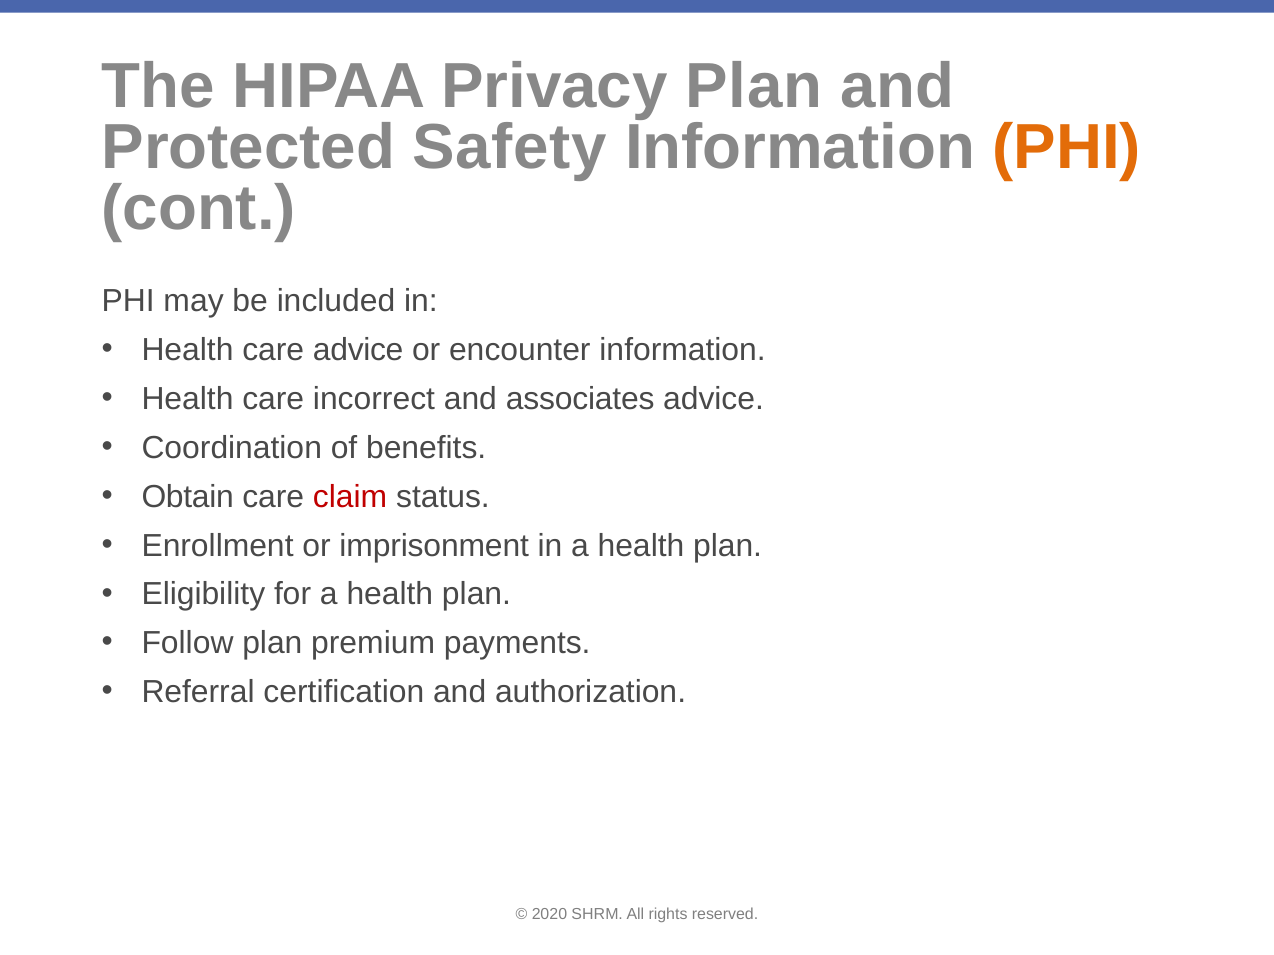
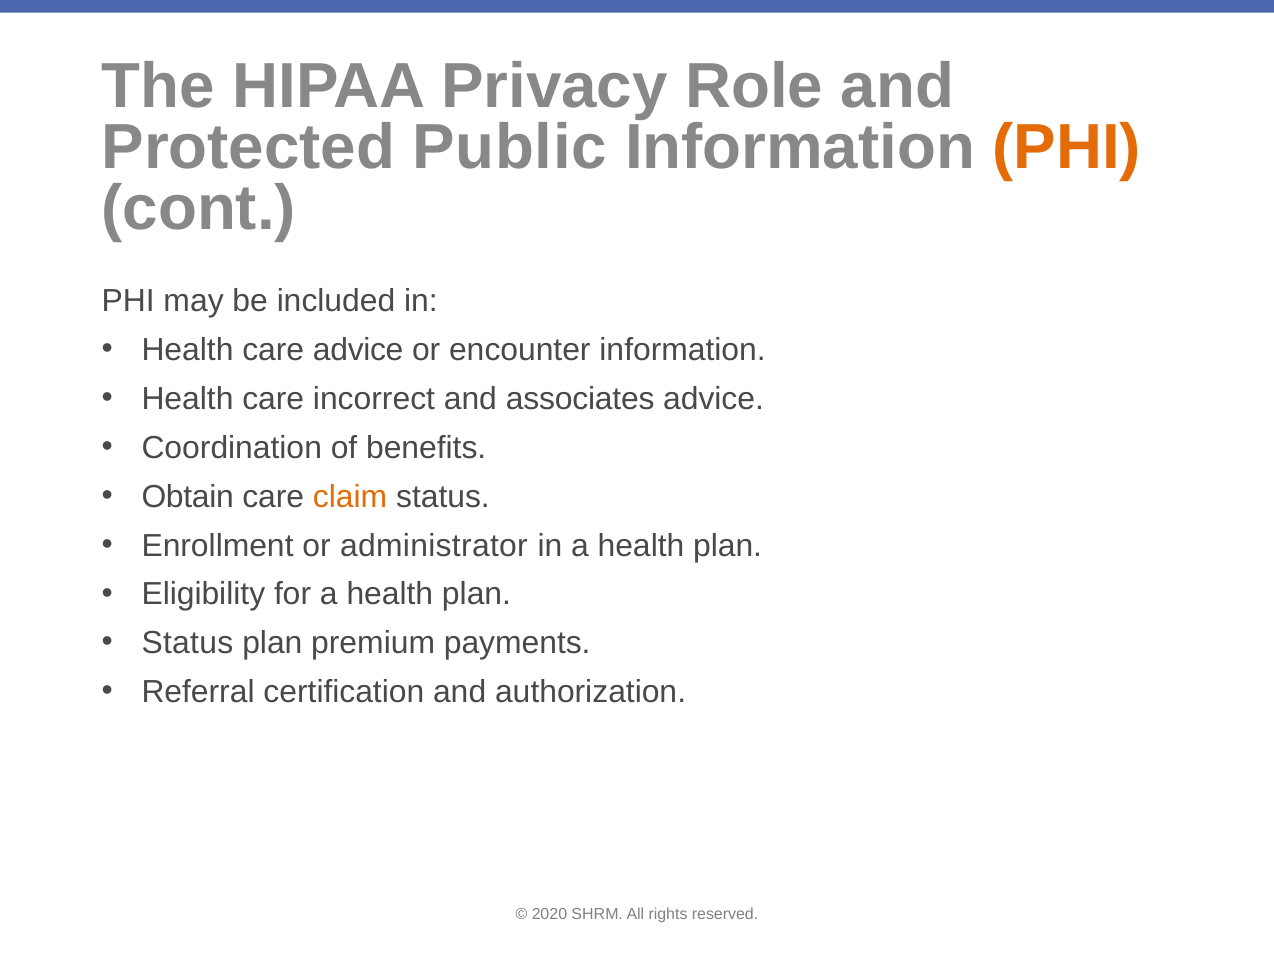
Privacy Plan: Plan -> Role (754, 87)
Safety: Safety -> Public (510, 148)
claim colour: red -> orange (350, 497)
imprisonment: imprisonment -> administrator (434, 546)
Follow: Follow -> Status (187, 643)
